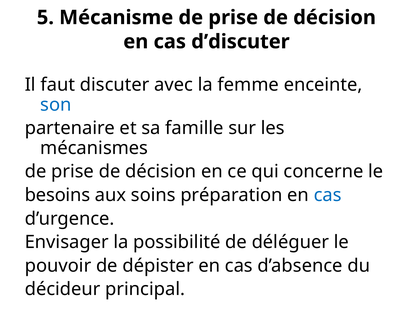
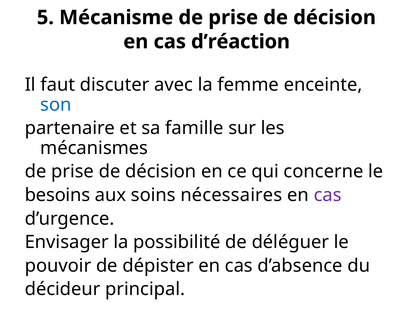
d’discuter: d’discuter -> d’réaction (241, 42)
préparation: préparation -> nécessaires (231, 195)
cas colour: blue -> purple (328, 195)
